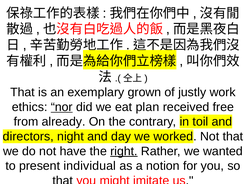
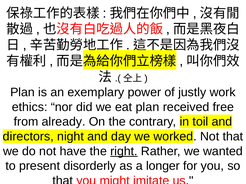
That: That -> Plan (22, 93)
grown: grown -> power (144, 93)
nor underline: present -> none (62, 107)
individual: individual -> disorderly (90, 166)
notion: notion -> longer (163, 166)
